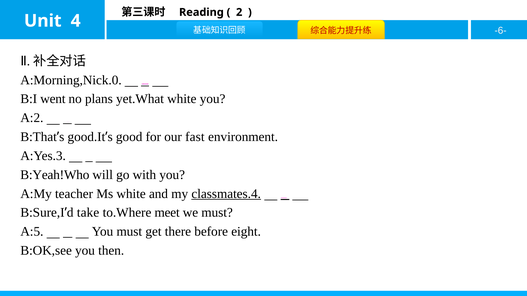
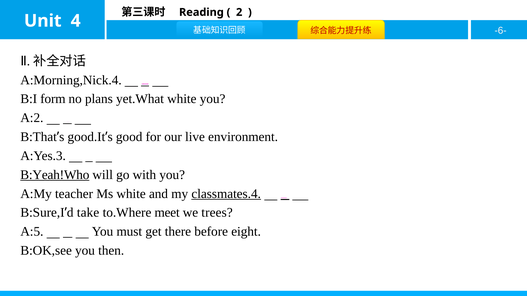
A:Morning,Nick.0: A:Morning,Nick.0 -> A:Morning,Nick.4 (71, 80)
went: went -> form (53, 99)
fast: fast -> live (195, 137)
B:Yeah!Who underline: none -> present (55, 175)
we must: must -> trees (217, 213)
